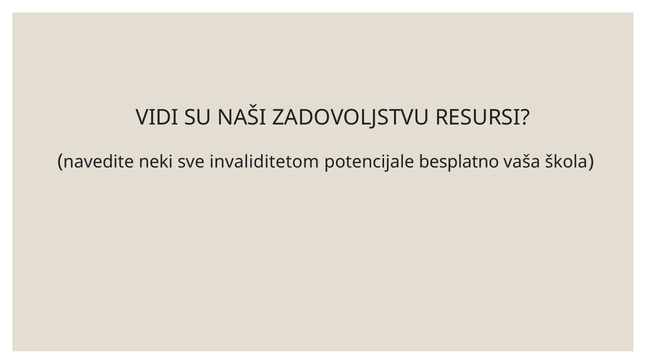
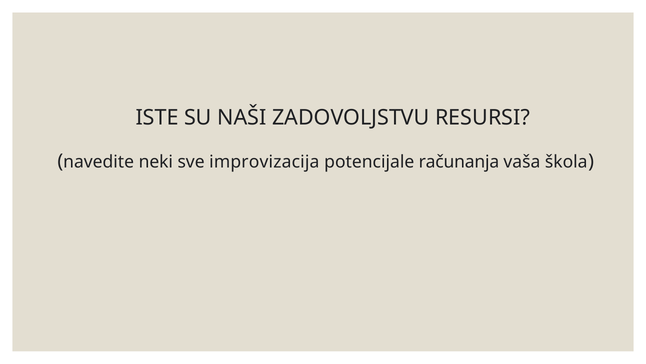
VIDI: VIDI -> ISTE (157, 118)
invaliditetom: invaliditetom -> improvizacija (264, 162)
besplatno: besplatno -> računanja (459, 162)
